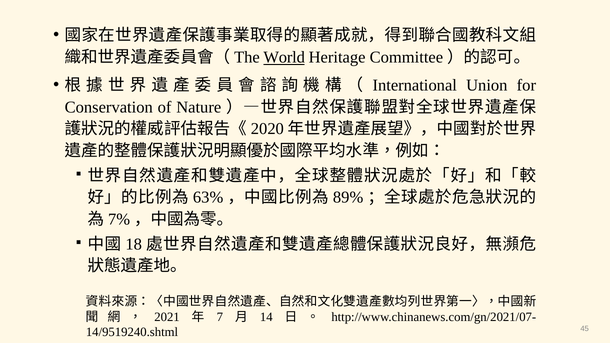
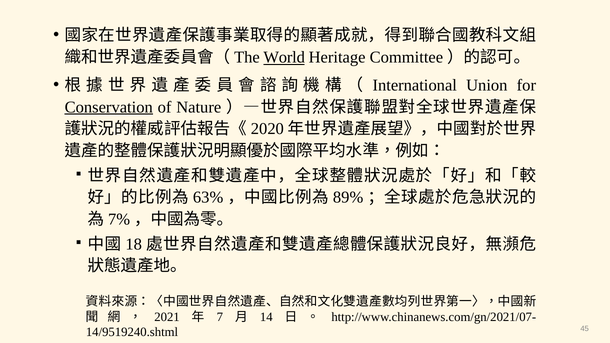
Conservation underline: none -> present (109, 107)
